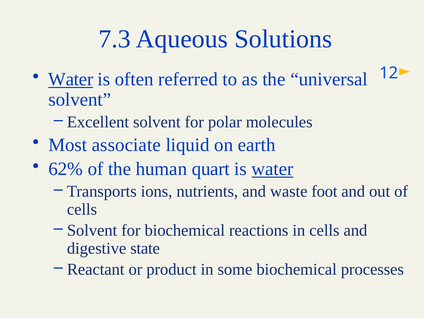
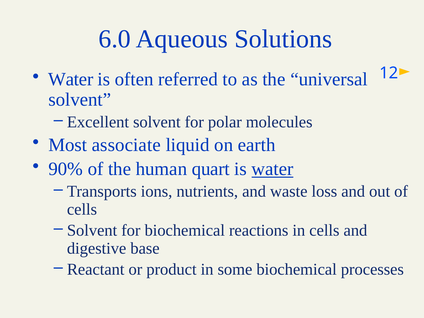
7.3: 7.3 -> 6.0 (115, 39)
Water underline: present -> none (71, 79)
62%: 62% -> 90% (66, 169)
foot: foot -> loss (324, 192)
state: state -> base (145, 248)
